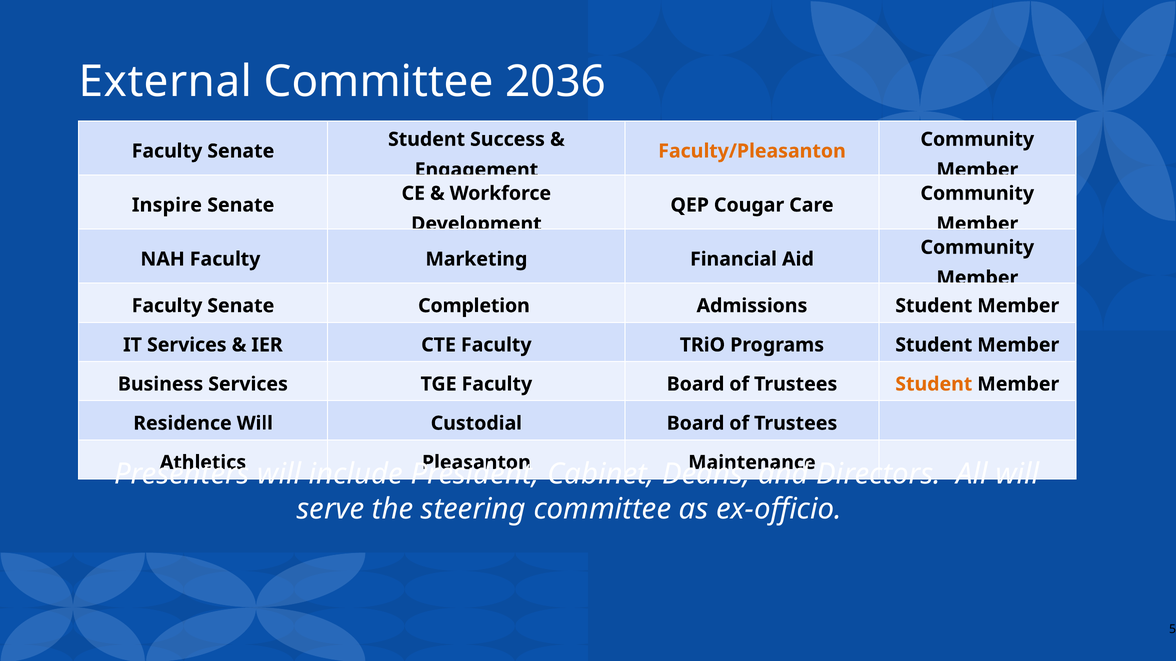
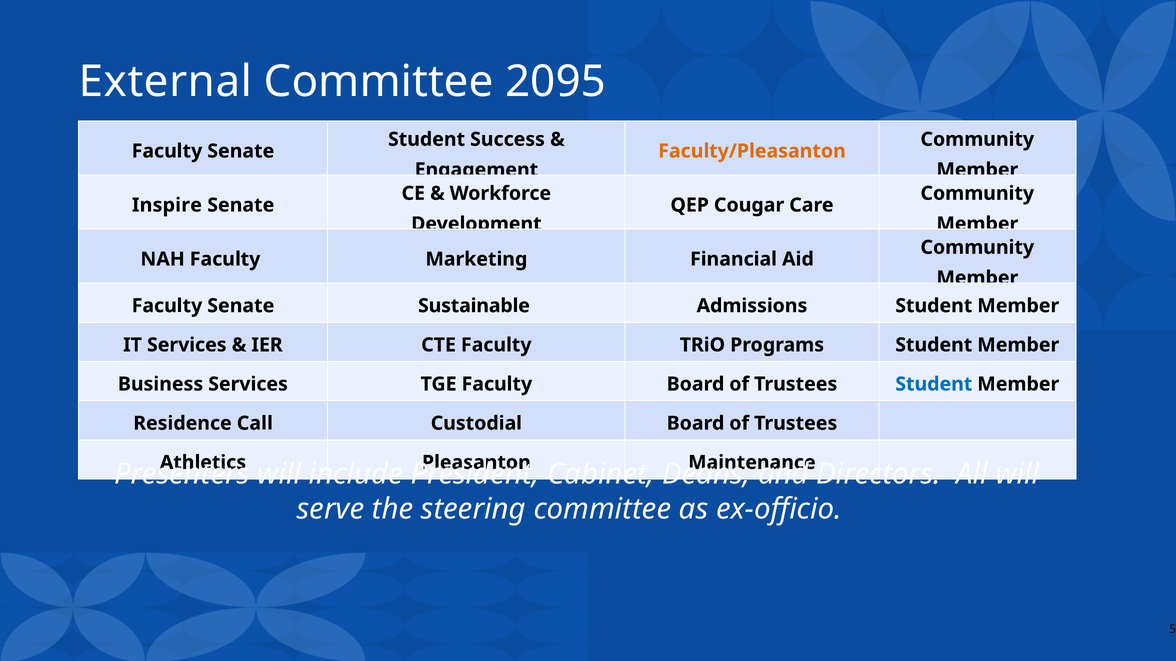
2036: 2036 -> 2095 (556, 82)
Completion: Completion -> Sustainable (474, 306)
Student colour: orange -> blue (934, 384)
Residence Will: Will -> Call (255, 424)
